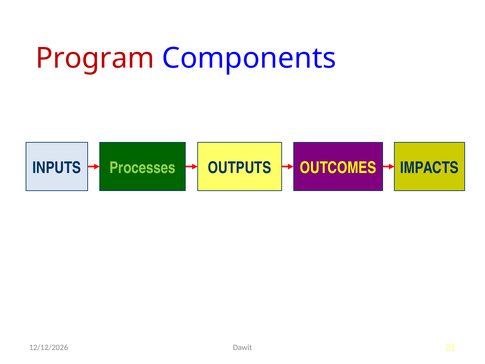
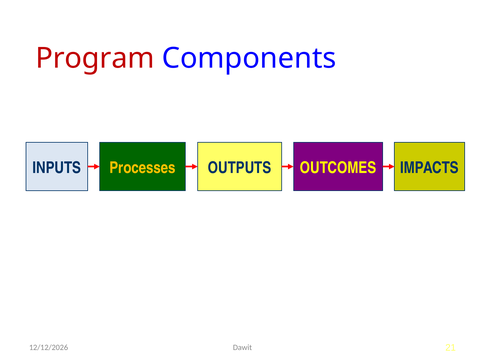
Processes colour: light green -> yellow (143, 168)
